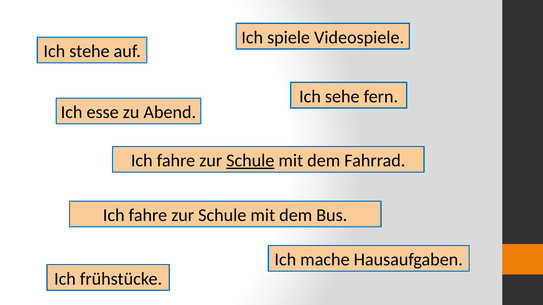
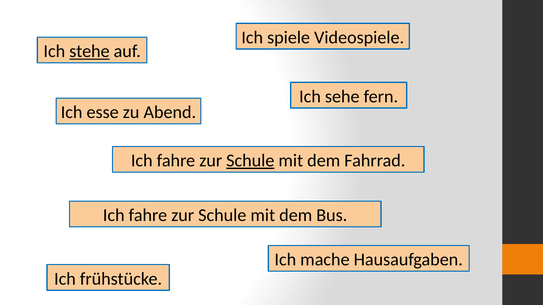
stehe underline: none -> present (89, 51)
